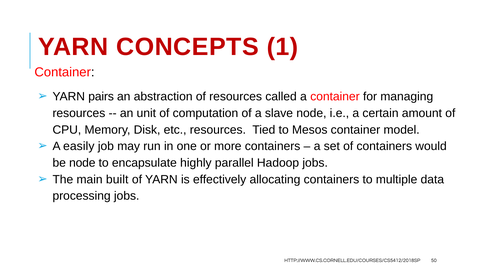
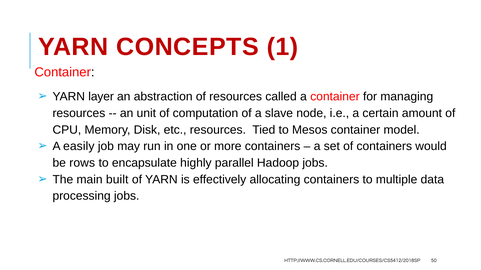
pairs: pairs -> layer (101, 97)
be node: node -> rows (82, 163)
